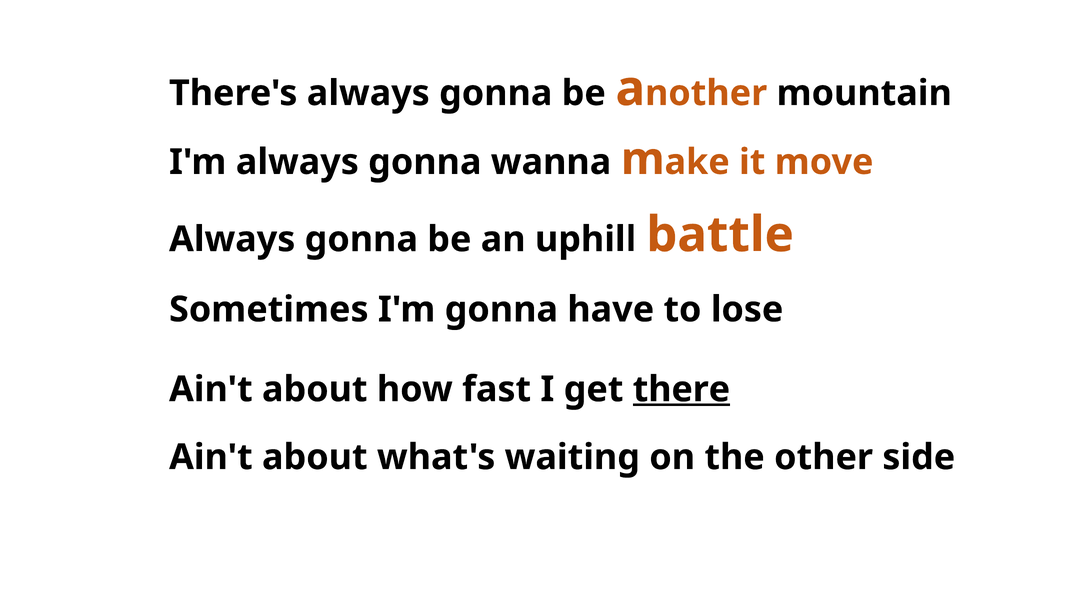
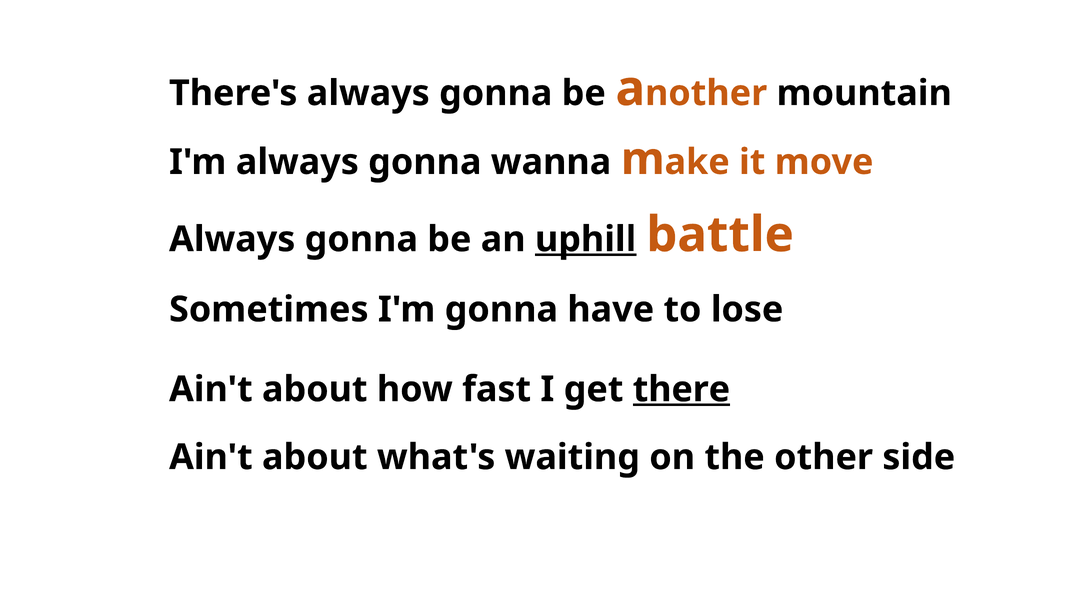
uphill underline: none -> present (586, 239)
